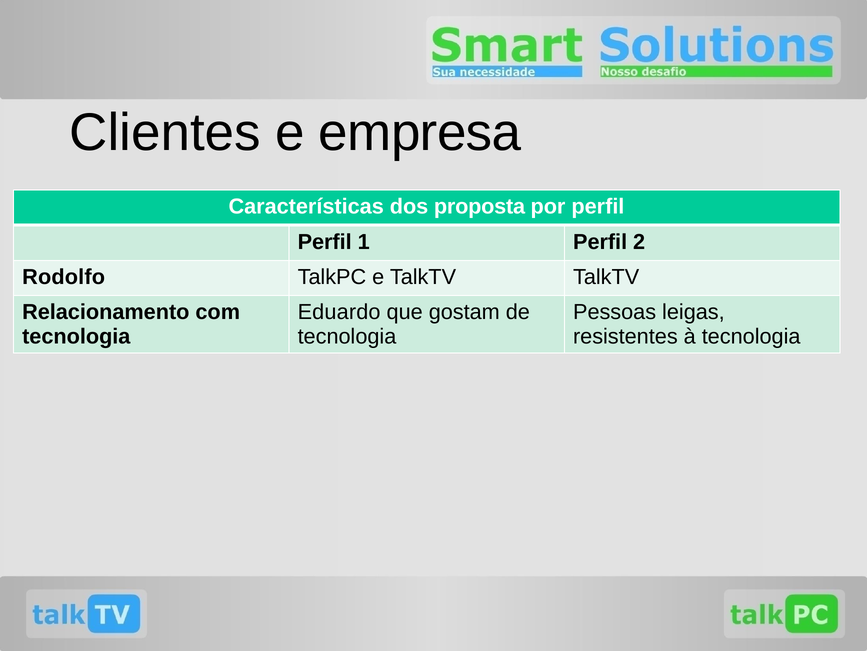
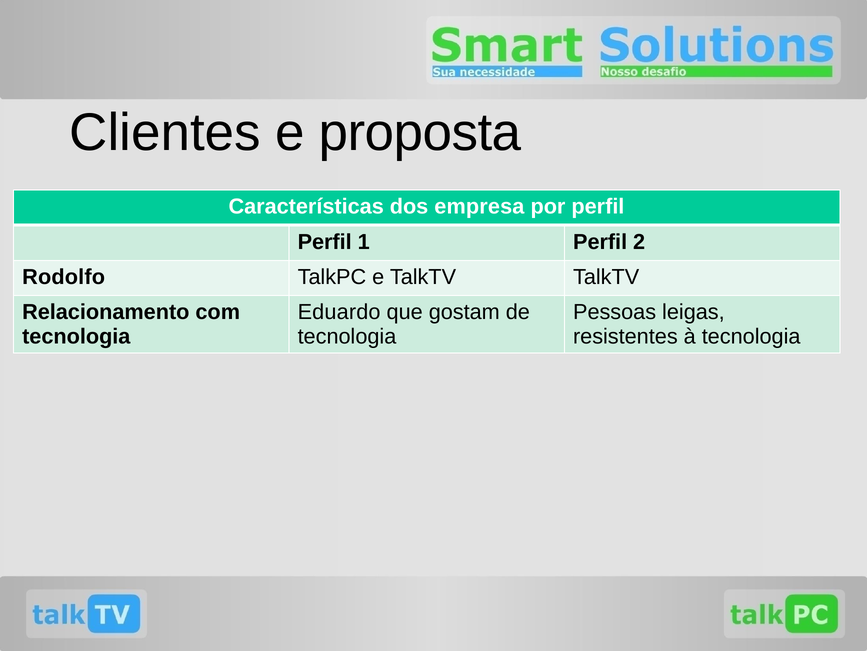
empresa: empresa -> proposta (420, 132)
proposta: proposta -> empresa (479, 206)
